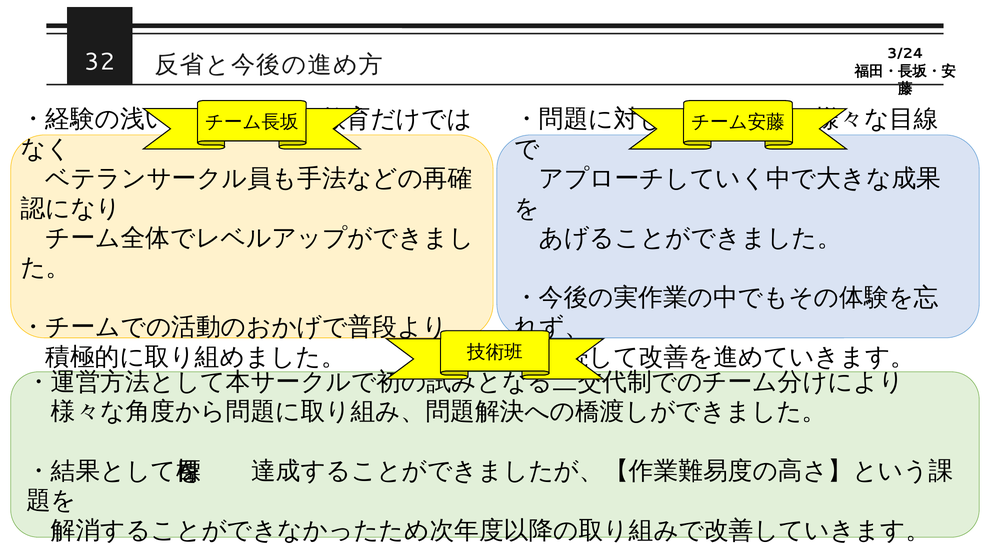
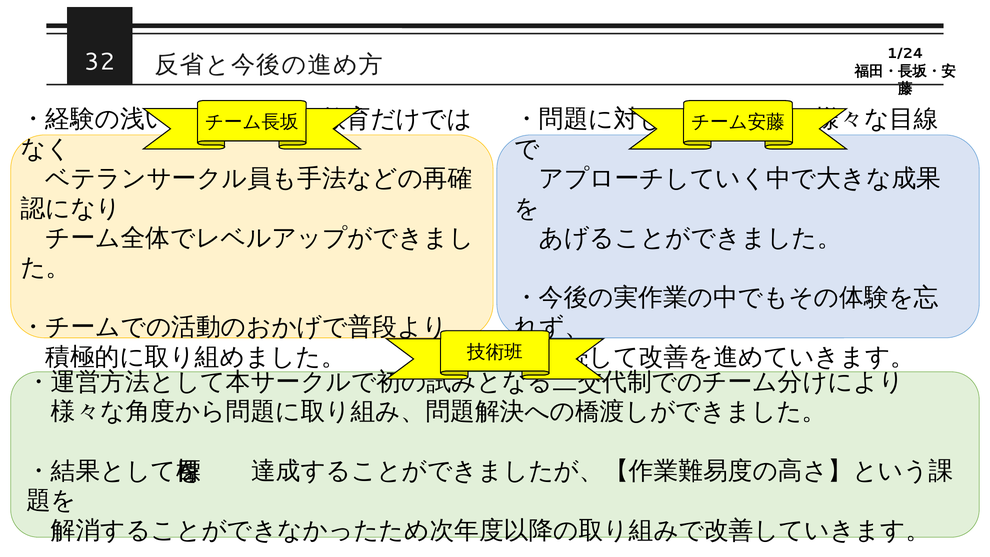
3/24: 3/24 -> 1/24 (905, 54)
